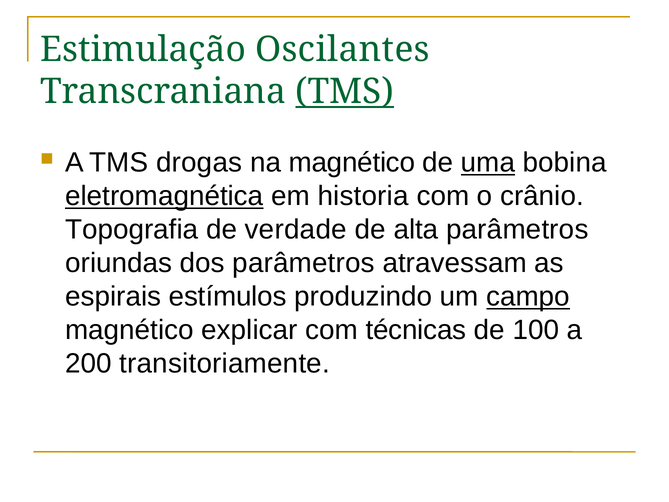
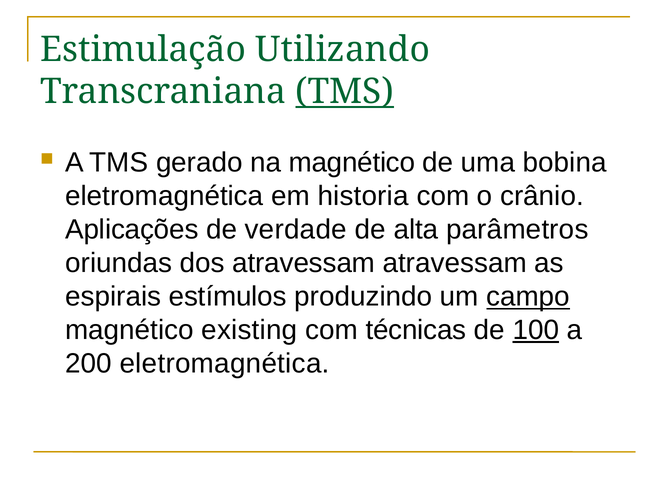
Oscilantes: Oscilantes -> Utilizando (343, 49)
drogas: drogas -> gerado (199, 163)
uma underline: present -> none (488, 163)
eletromagnética underline: present -> none (164, 196)
Topografia: Topografia -> Aplicações (132, 230)
dos parâmetros: parâmetros -> atravessam (304, 263)
explicar: explicar -> existing (249, 330)
100 underline: none -> present (536, 330)
200 transitoriamente: transitoriamente -> eletromagnética (225, 363)
